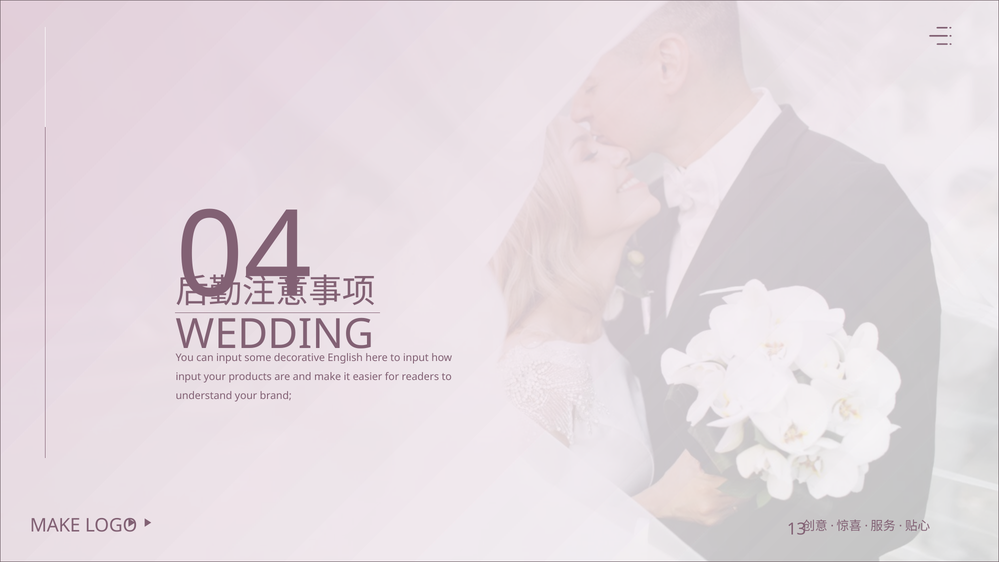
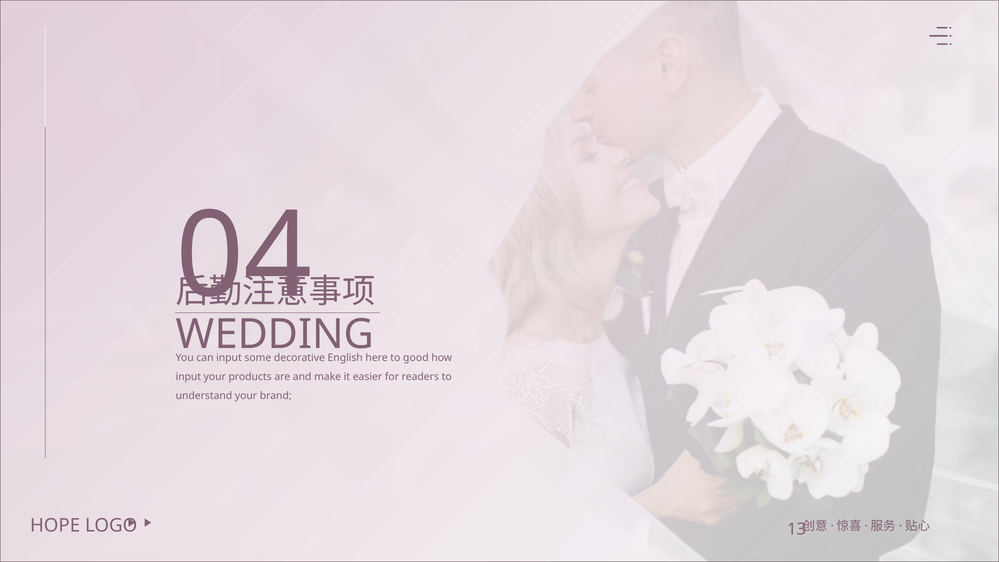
to input: input -> good (416, 358)
MAKE: MAKE -> HOPE (55, 526)
